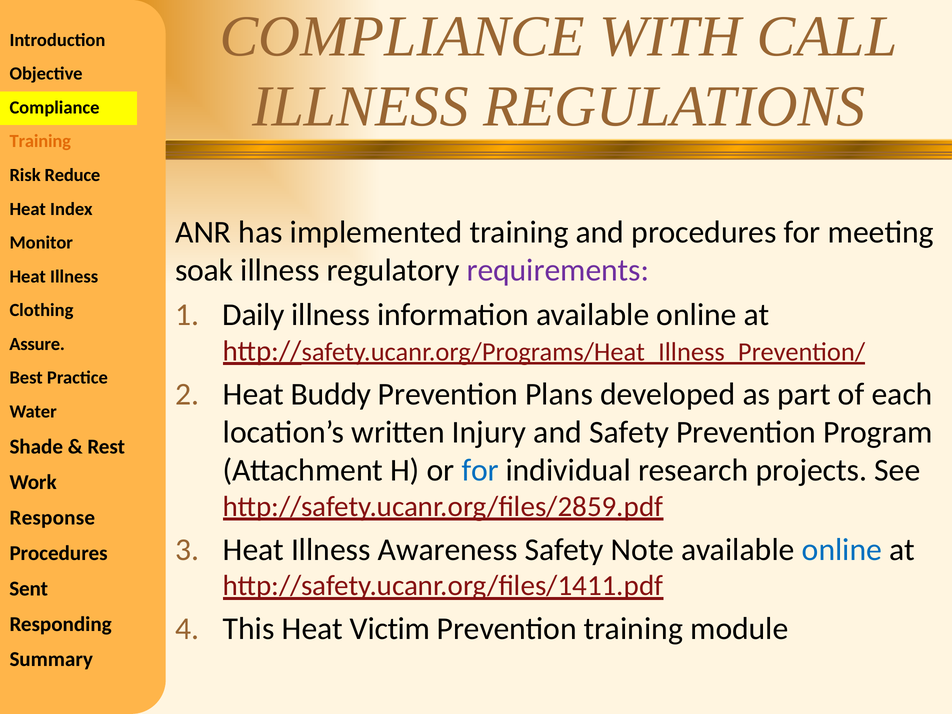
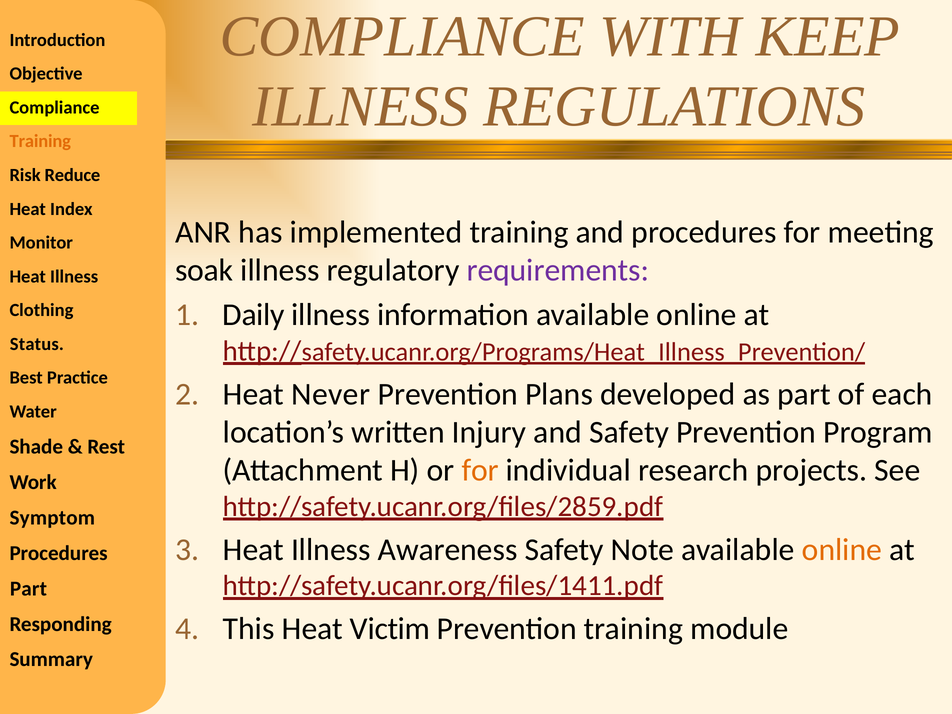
CALL: CALL -> KEEP (828, 37)
Assure: Assure -> Status (37, 344)
Buddy: Buddy -> Never (331, 394)
for colour: blue -> orange (480, 470)
Response: Response -> Symptom (52, 518)
online colour: blue -> orange (842, 550)
Sent: Sent -> Part (28, 589)
